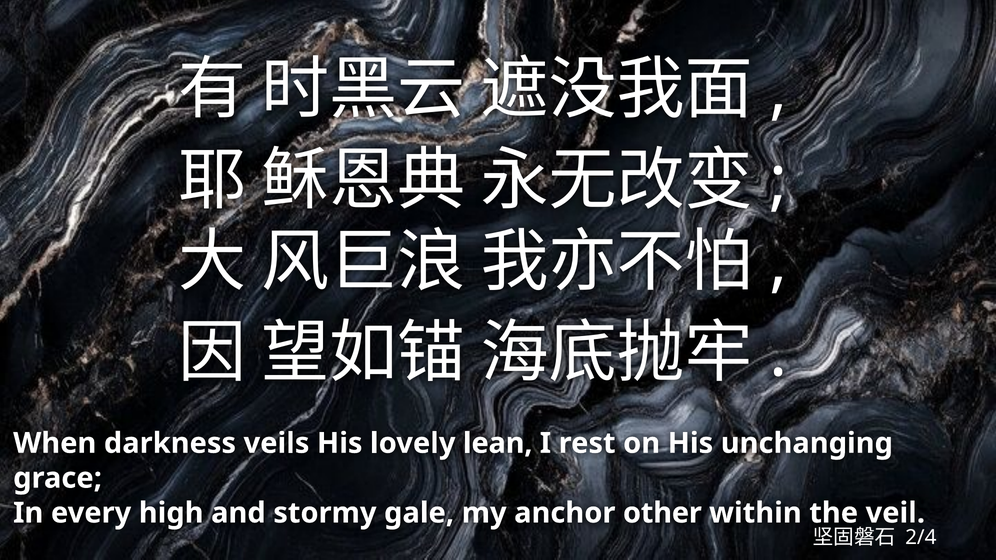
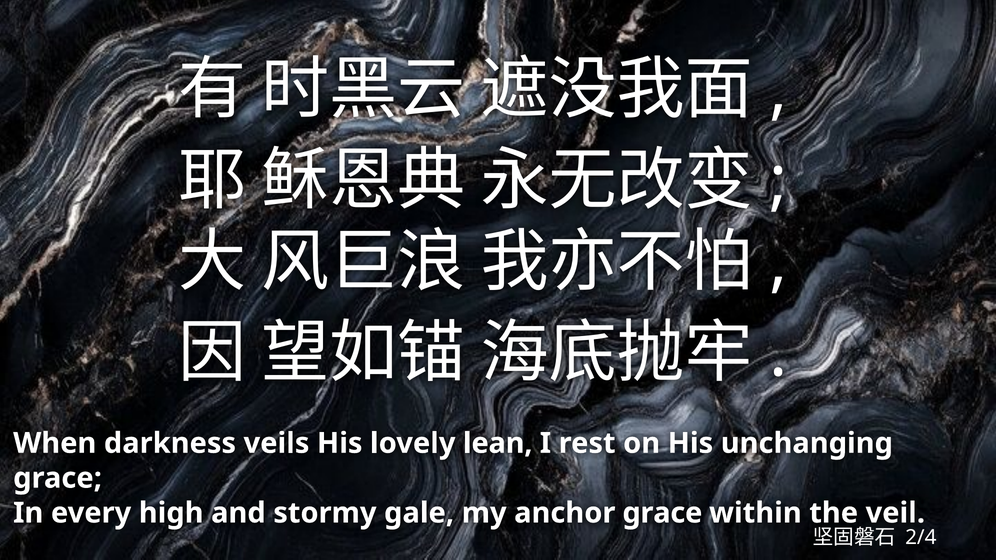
anchor other: other -> grace (662, 513)
